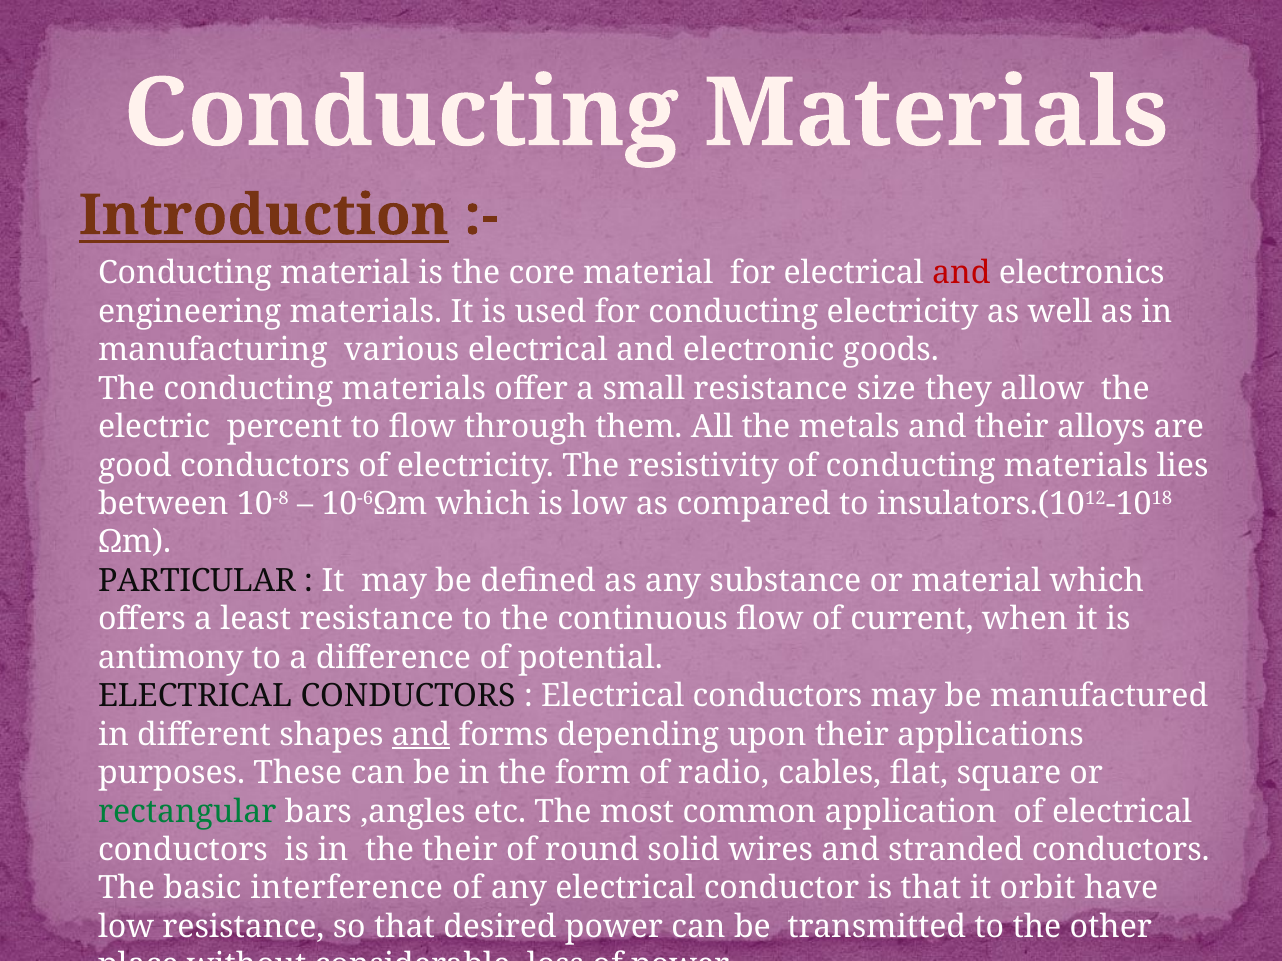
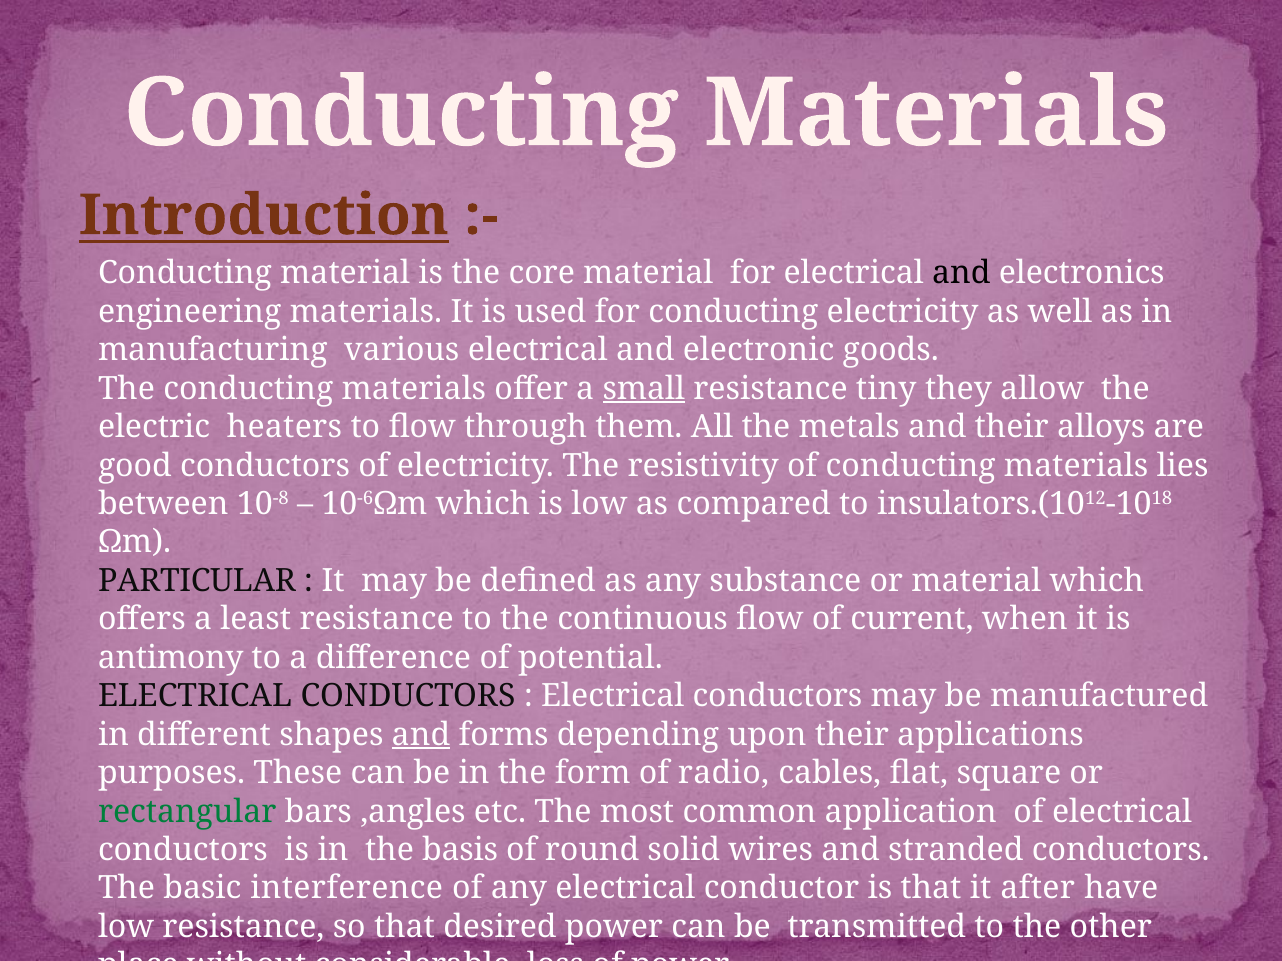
and colour: red -> black (961, 273)
small underline: none -> present (644, 389)
size: size -> tiny (886, 389)
percent: percent -> heaters (284, 427)
the their: their -> basis (460, 850)
orbit: orbit -> after (1038, 889)
